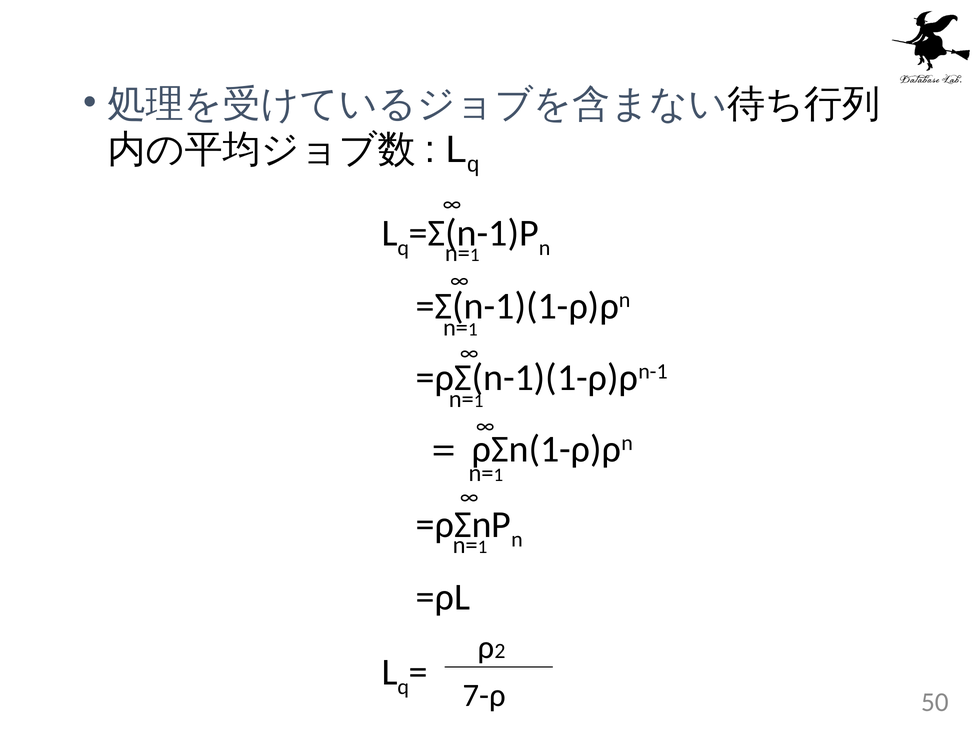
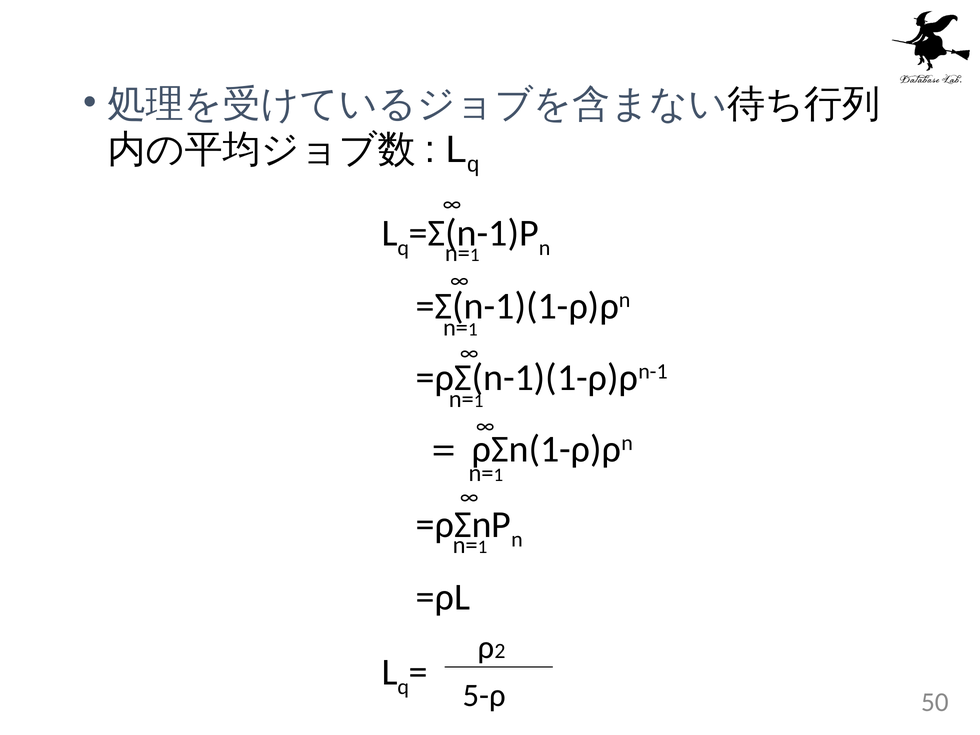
7-ρ: 7-ρ -> 5-ρ (484, 696)
